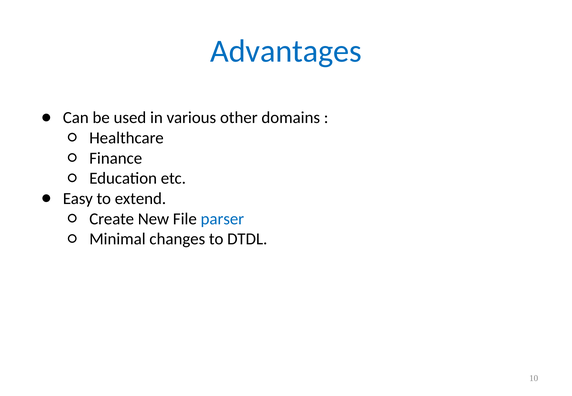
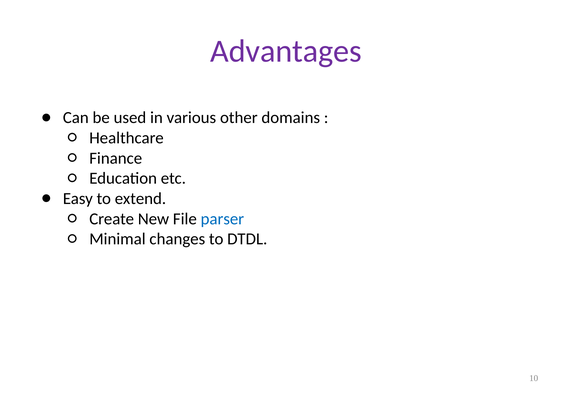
Advantages colour: blue -> purple (286, 51)
